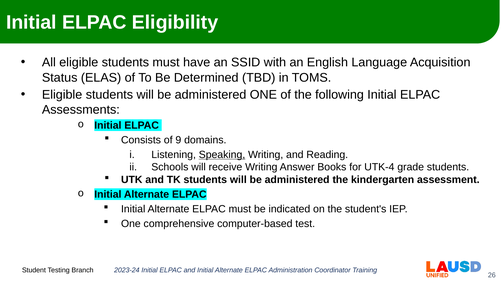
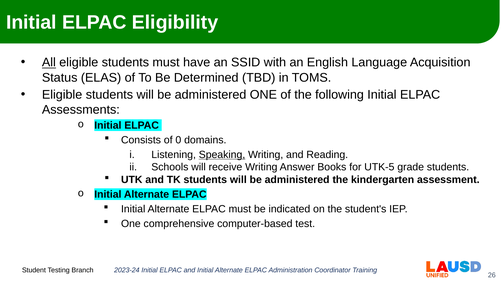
All underline: none -> present (49, 62)
9: 9 -> 0 (178, 140)
UTK-4: UTK-4 -> UTK-5 (379, 167)
